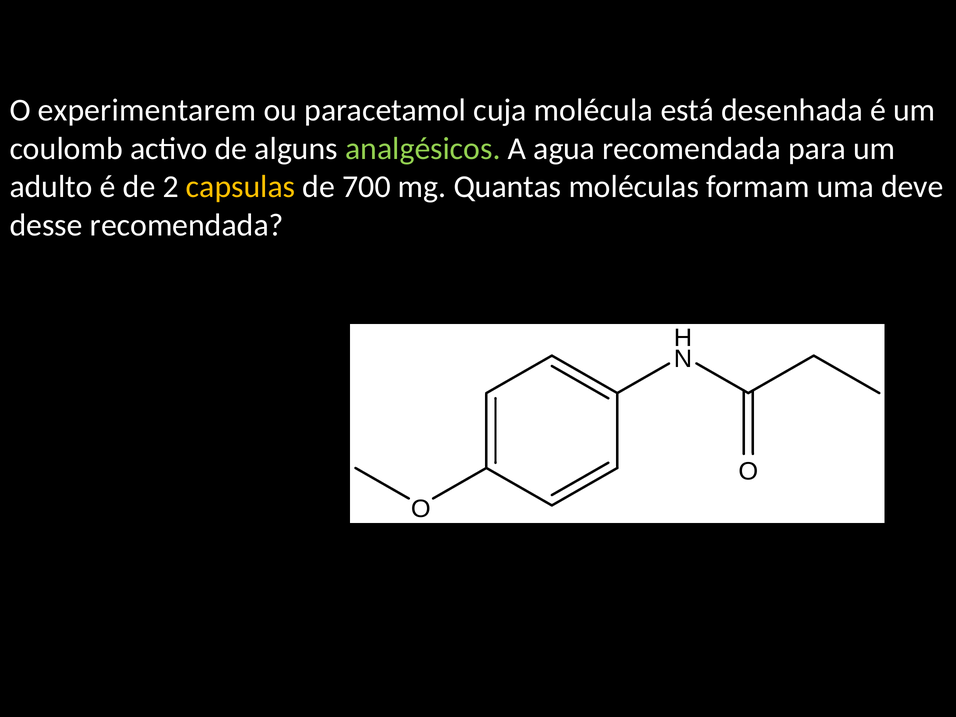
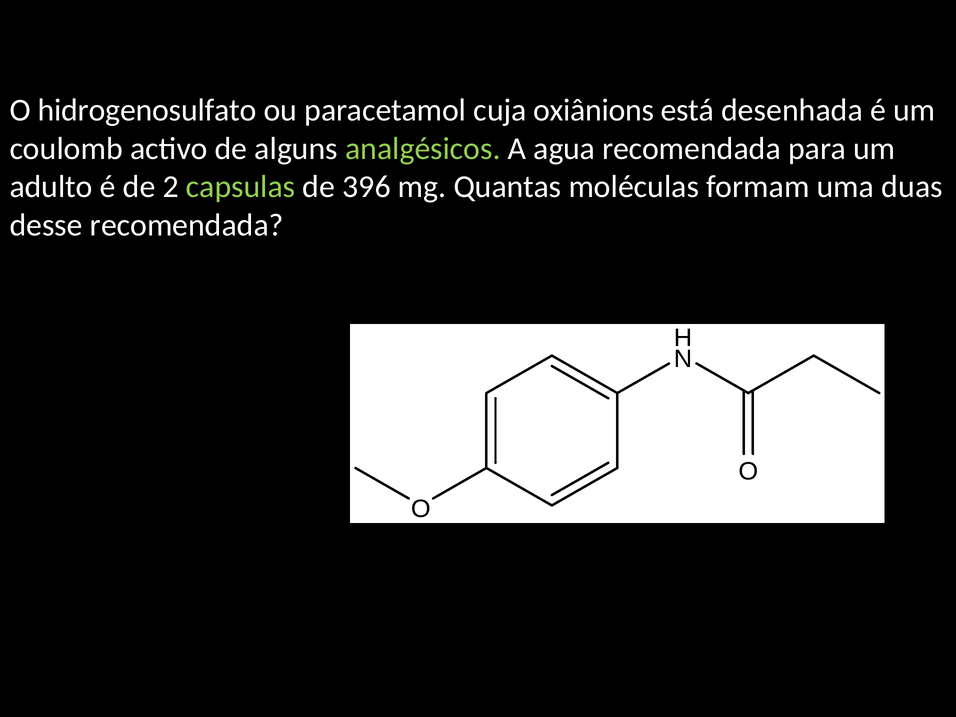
experimentarem: experimentarem -> hidrogenosulfato (147, 110)
molécula: molécula -> oxiânions (594, 110)
capsulas colour: yellow -> light green (241, 187)
700: 700 -> 396 (366, 187)
deve: deve -> duas (912, 187)
